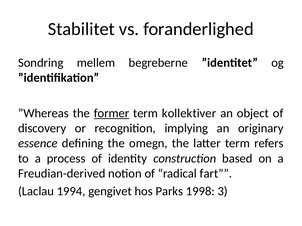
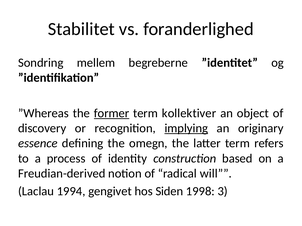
implying underline: none -> present (186, 129)
fart: fart -> will (216, 174)
Parks: Parks -> Siden (169, 192)
